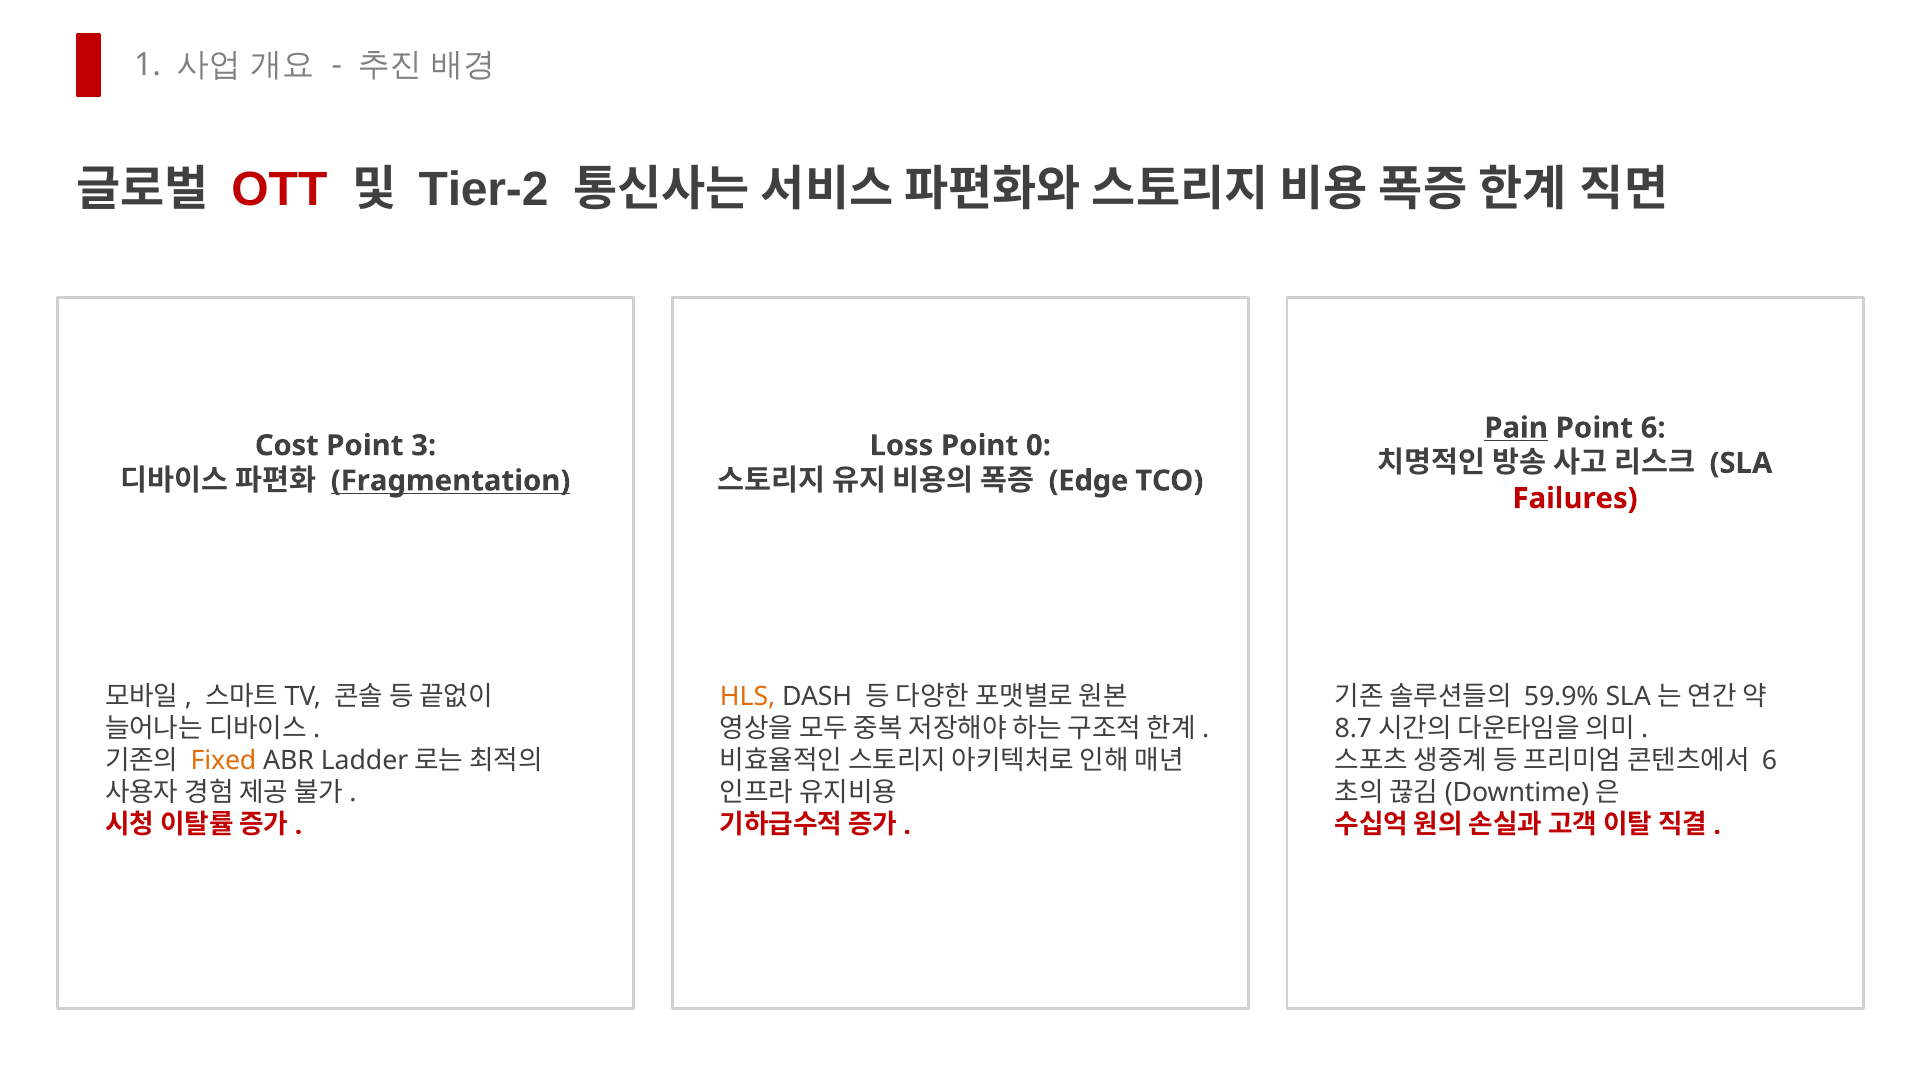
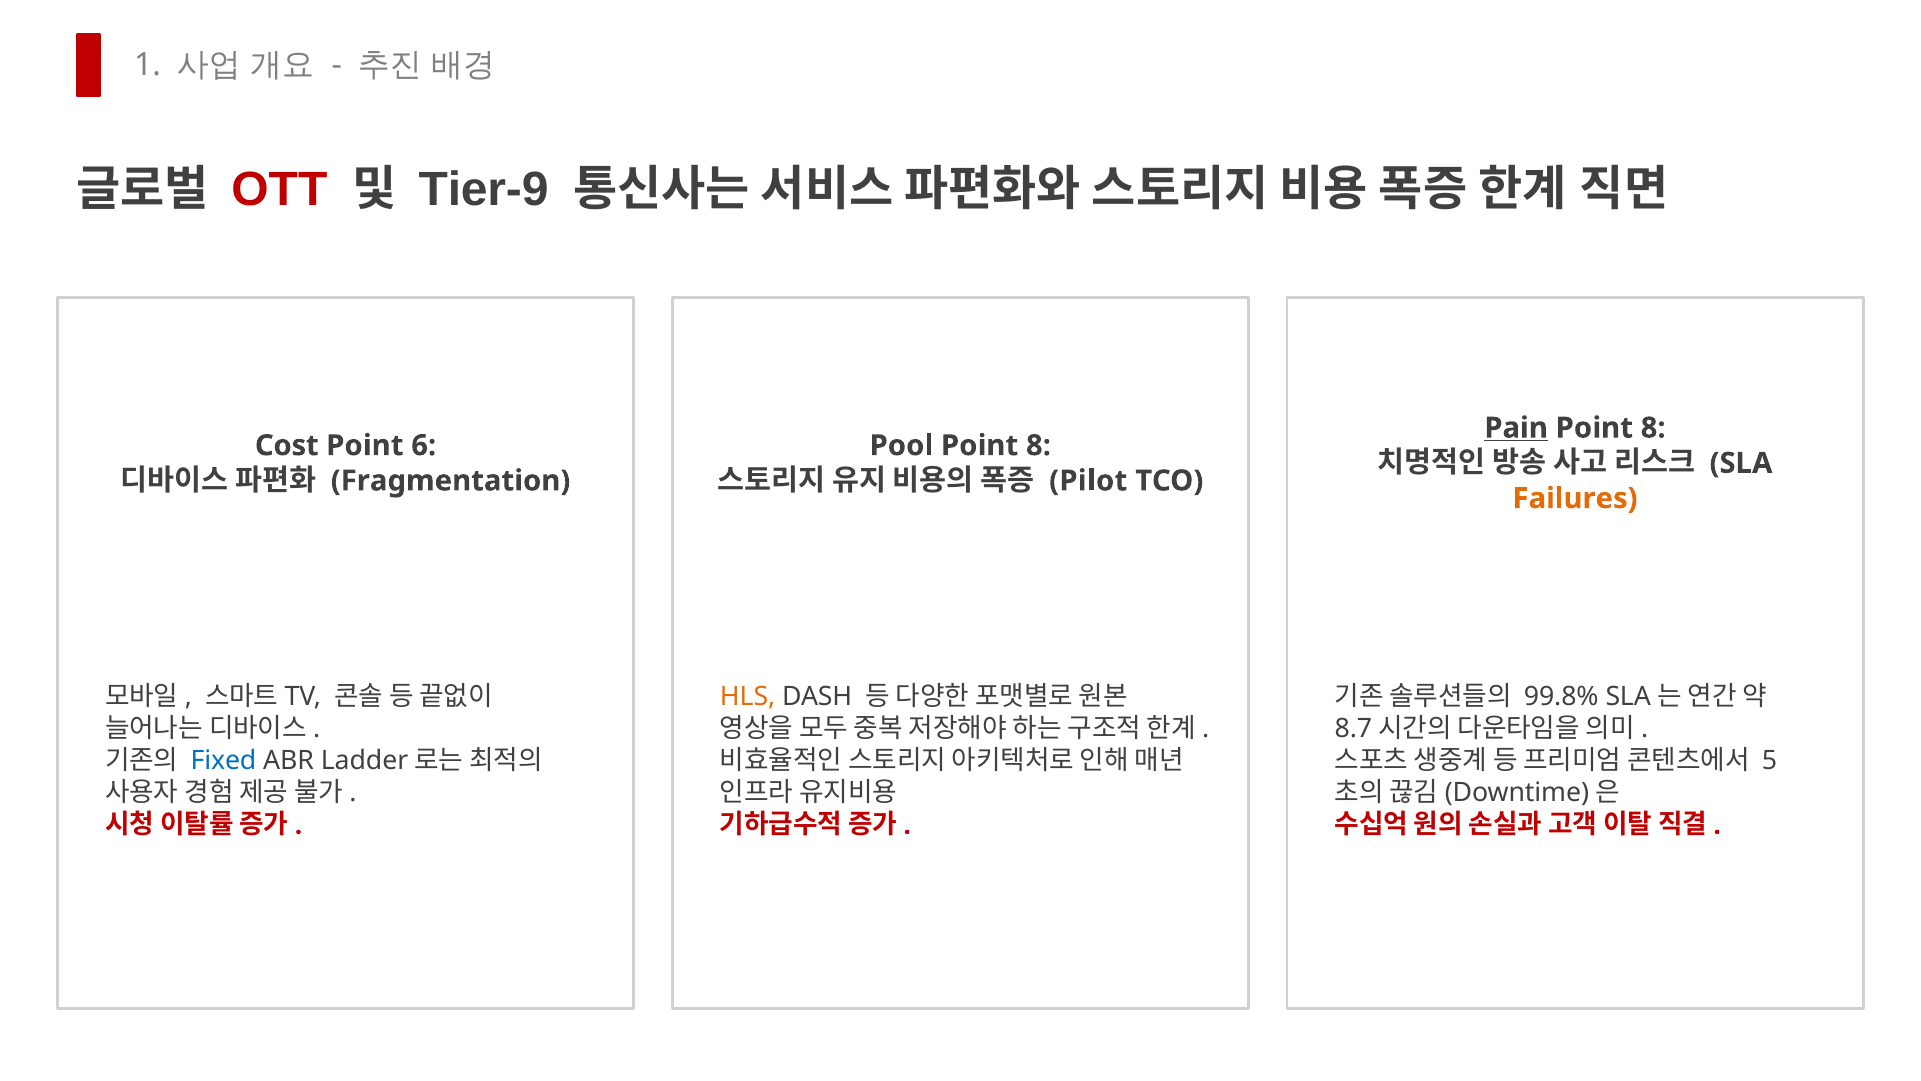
Tier-2: Tier-2 -> Tier-9 (484, 190)
6: 6 -> 8 (1653, 428)
3: 3 -> 6 (424, 445)
Loss: Loss -> Pool (901, 445)
0: 0 -> 8 (1038, 445)
Fragmentation underline: present -> none (451, 481)
Edge: Edge -> Pilot (1088, 481)
Failures colour: red -> orange (1575, 498)
59.9%: 59.9% -> 99.8% (1561, 696)
Fixed colour: orange -> blue (224, 761)
6: 6 -> 5 (1769, 761)
